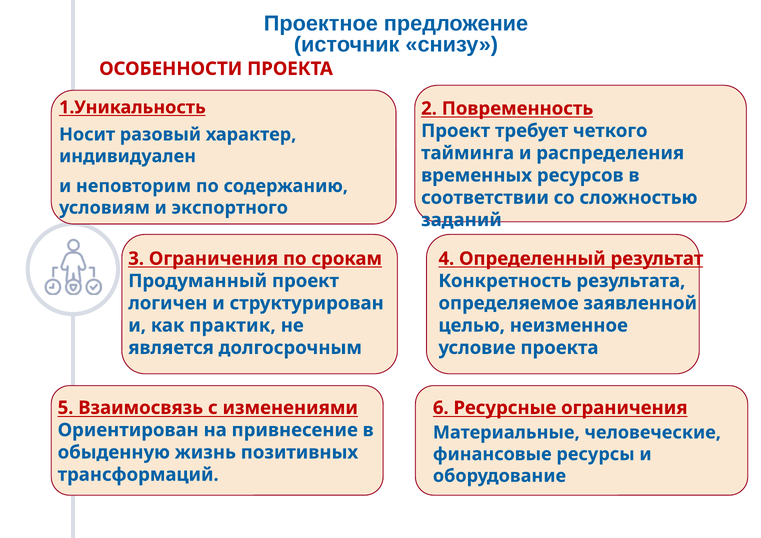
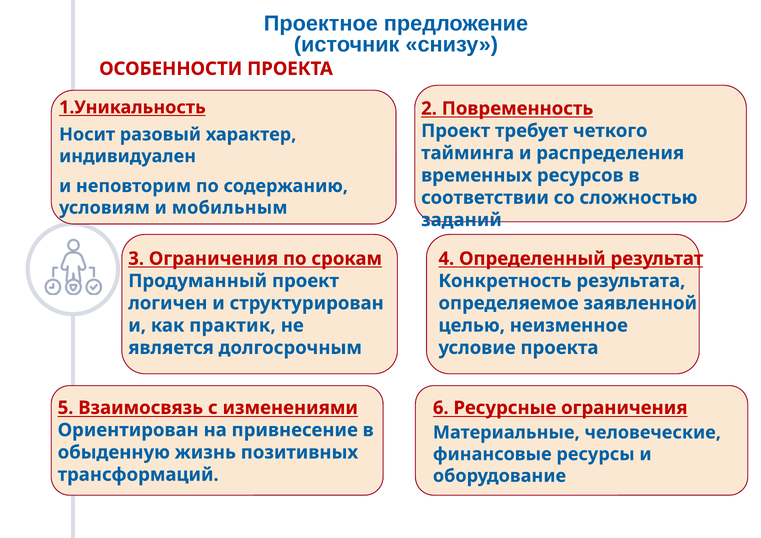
экспортного: экспортного -> мобильным (230, 208)
